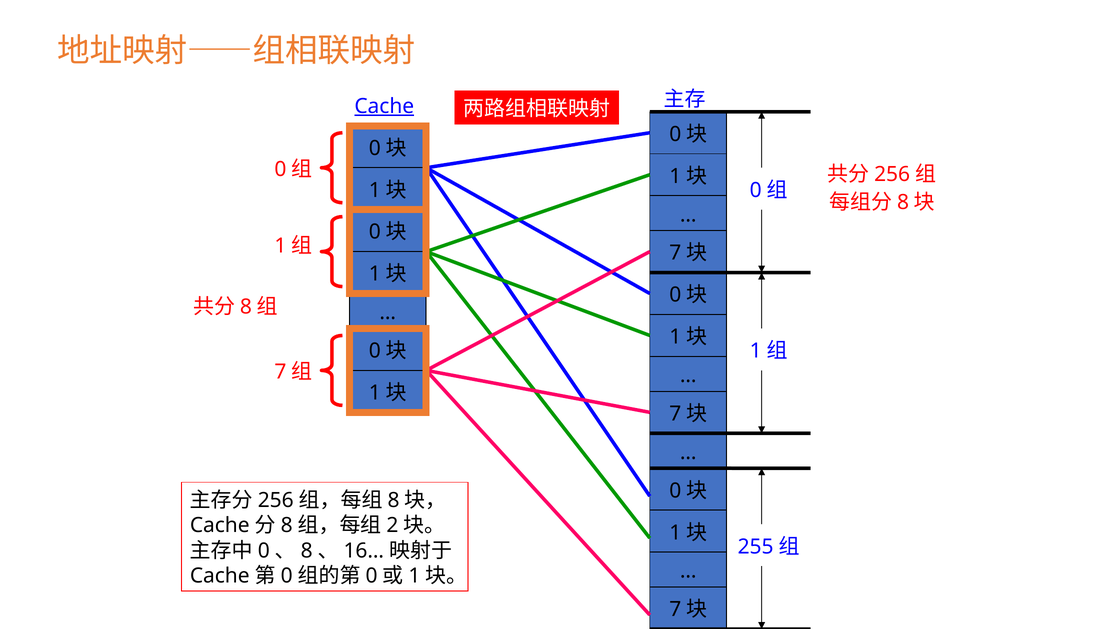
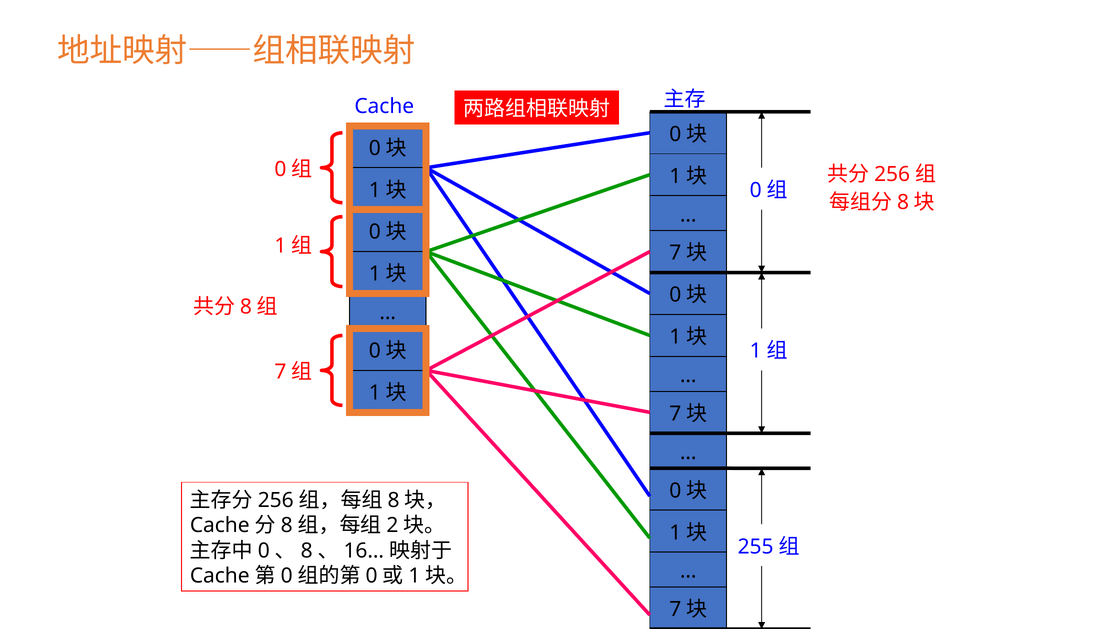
Cache underline: present -> none (384, 106)
